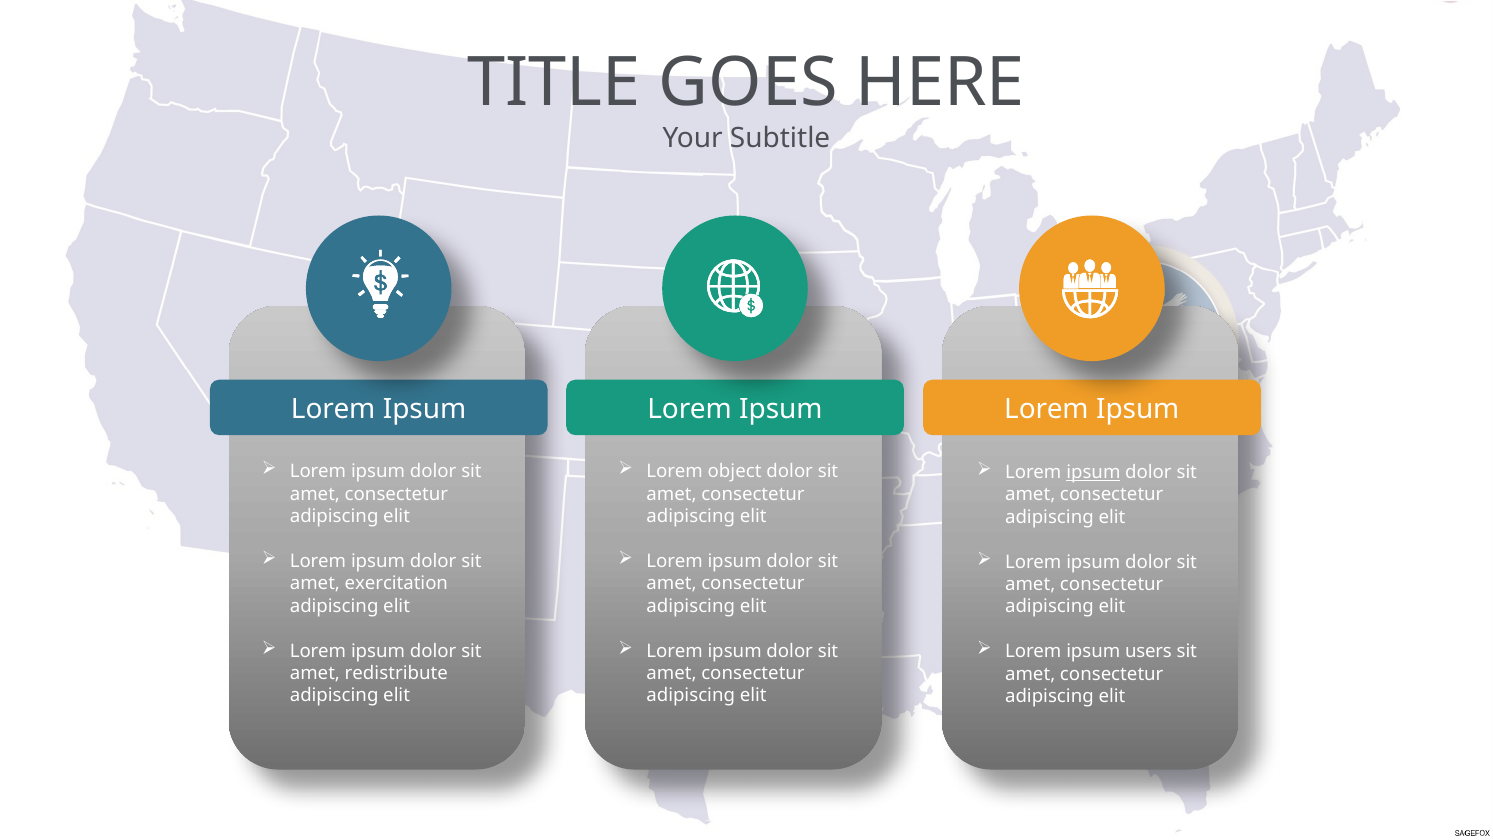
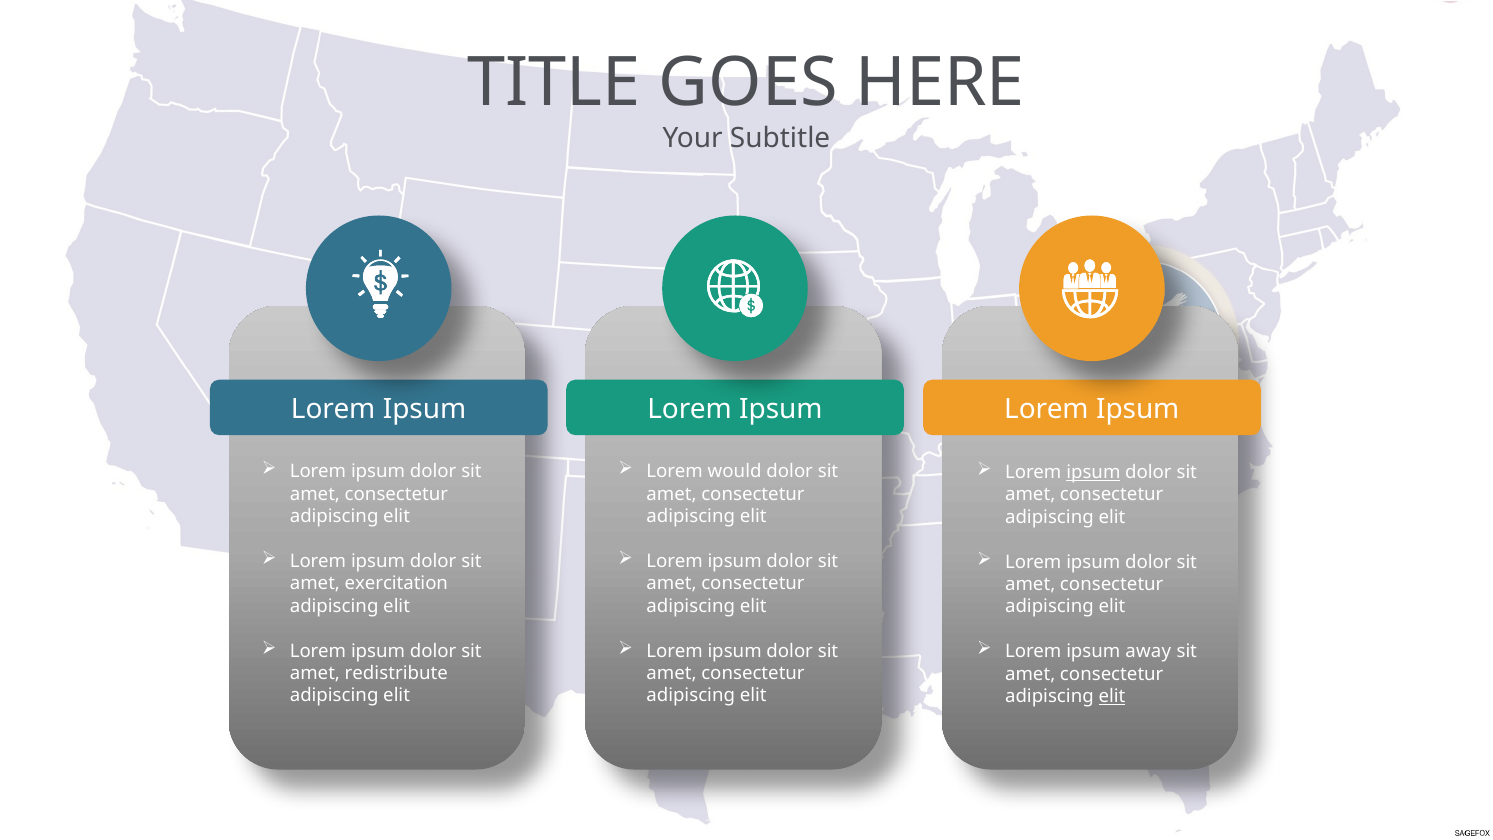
object: object -> would (735, 472)
users: users -> away (1148, 651)
elit underline: none -> present (1112, 696)
